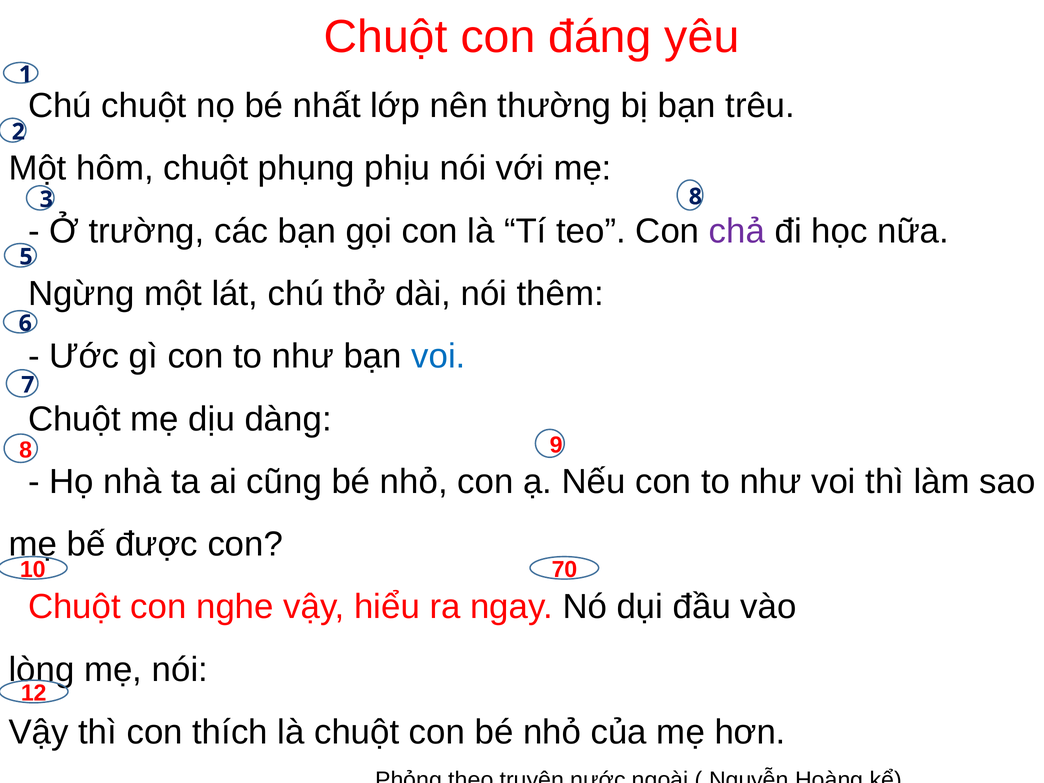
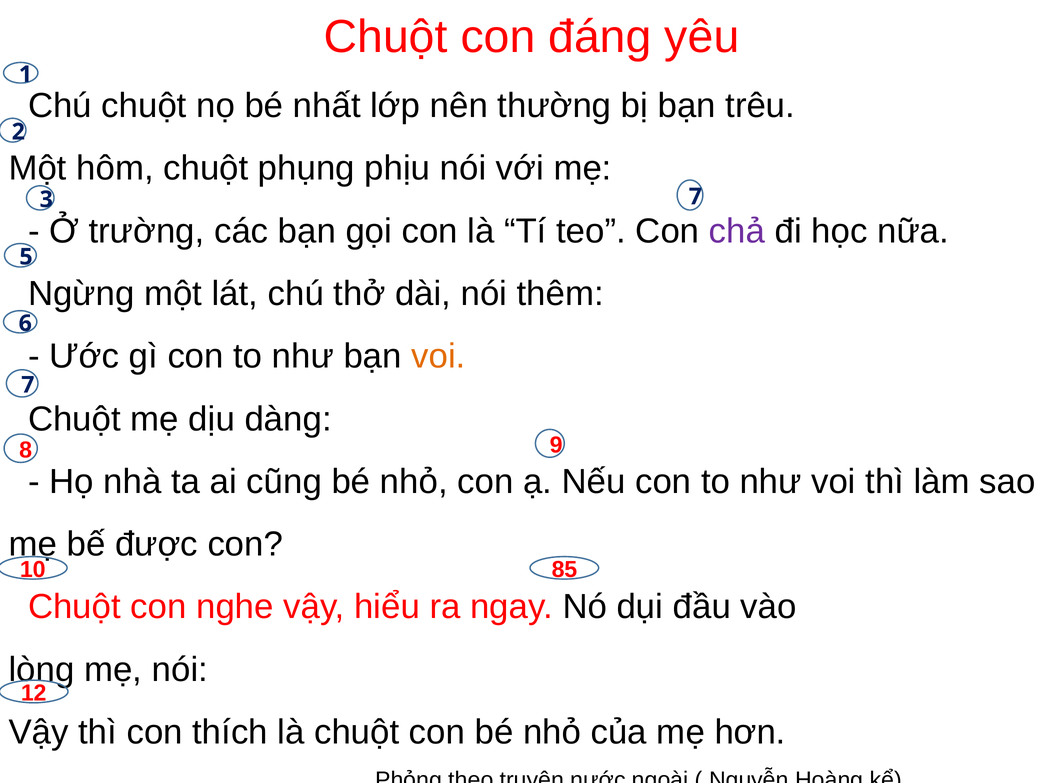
3 8: 8 -> 7 (695, 197)
voi colour: blue -> orange (438, 356)
70: 70 -> 85 (564, 569)
